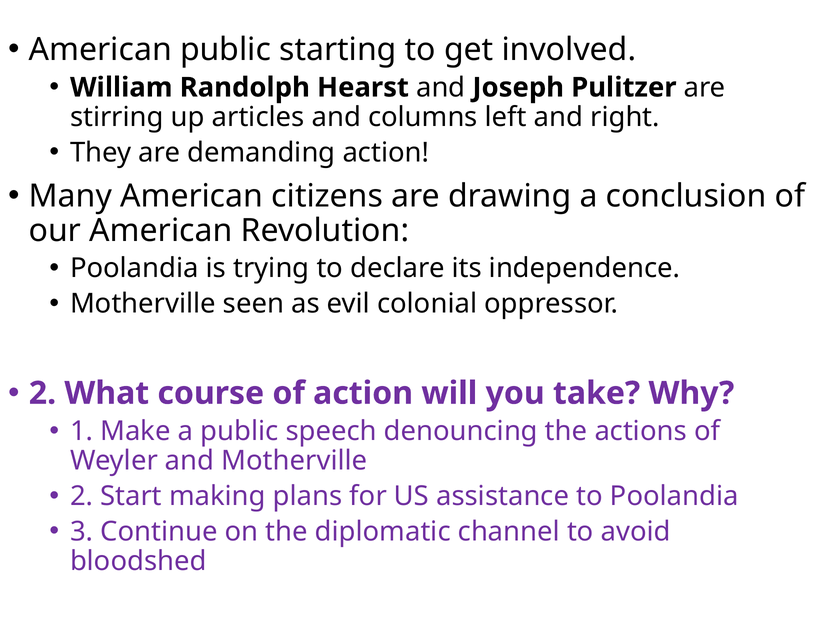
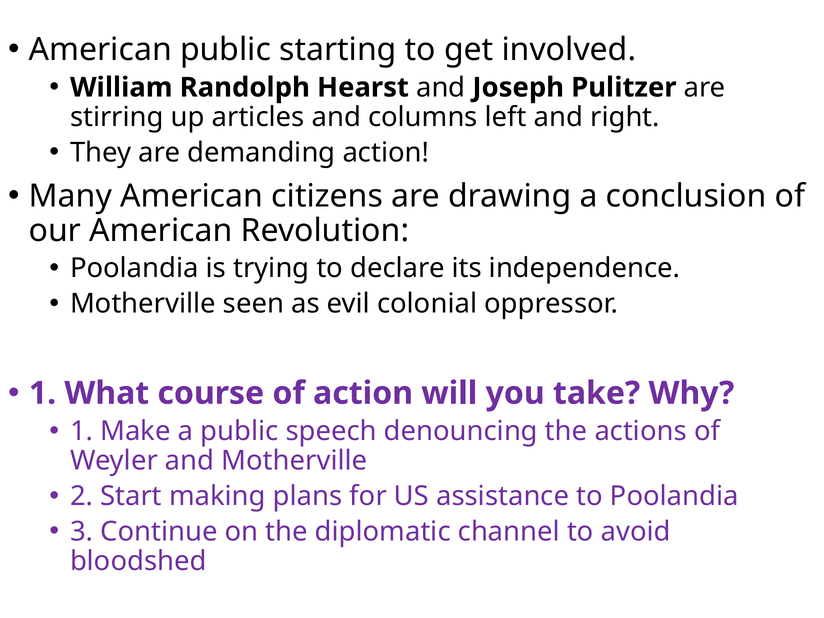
2: 2 -> 1 (42, 393)
